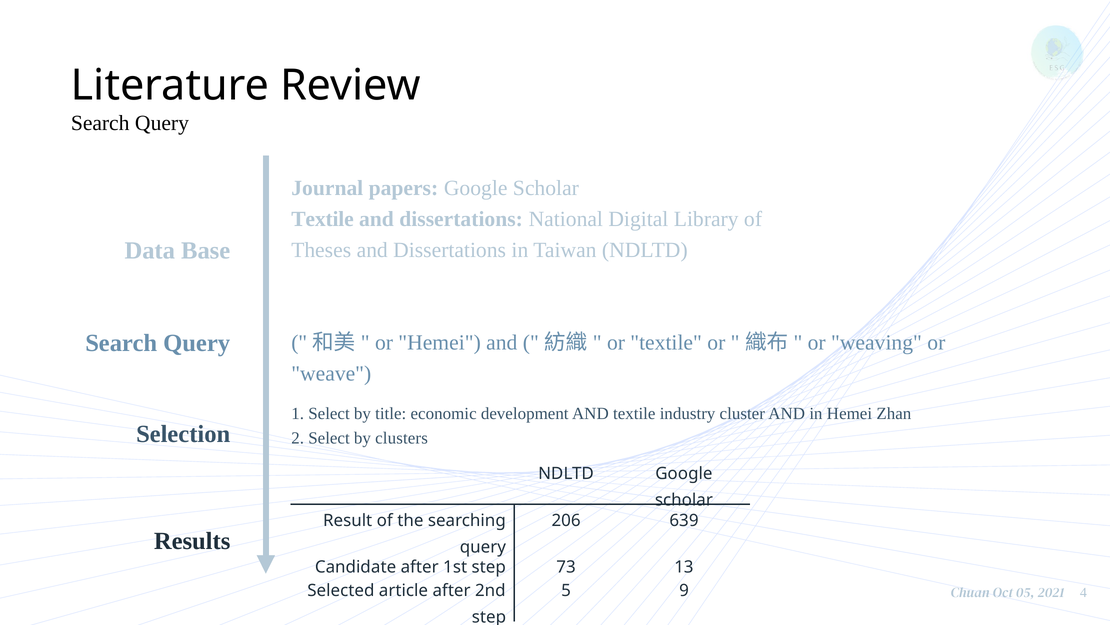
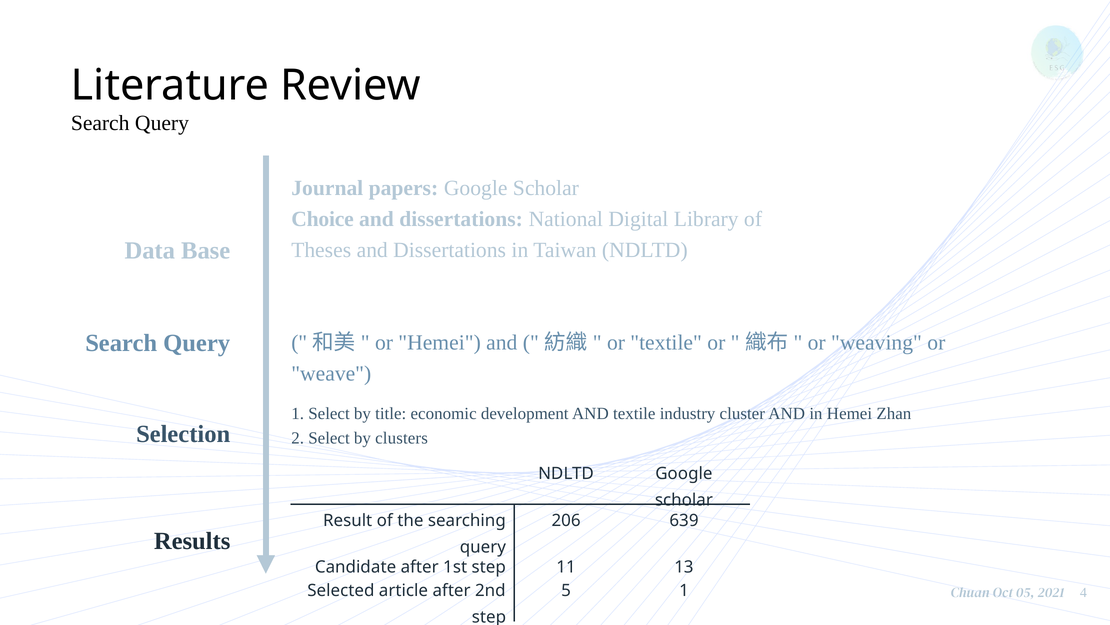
Textile: Textile -> Choice (323, 219)
73: 73 -> 11 (566, 567)
5 9: 9 -> 1 (684, 590)
